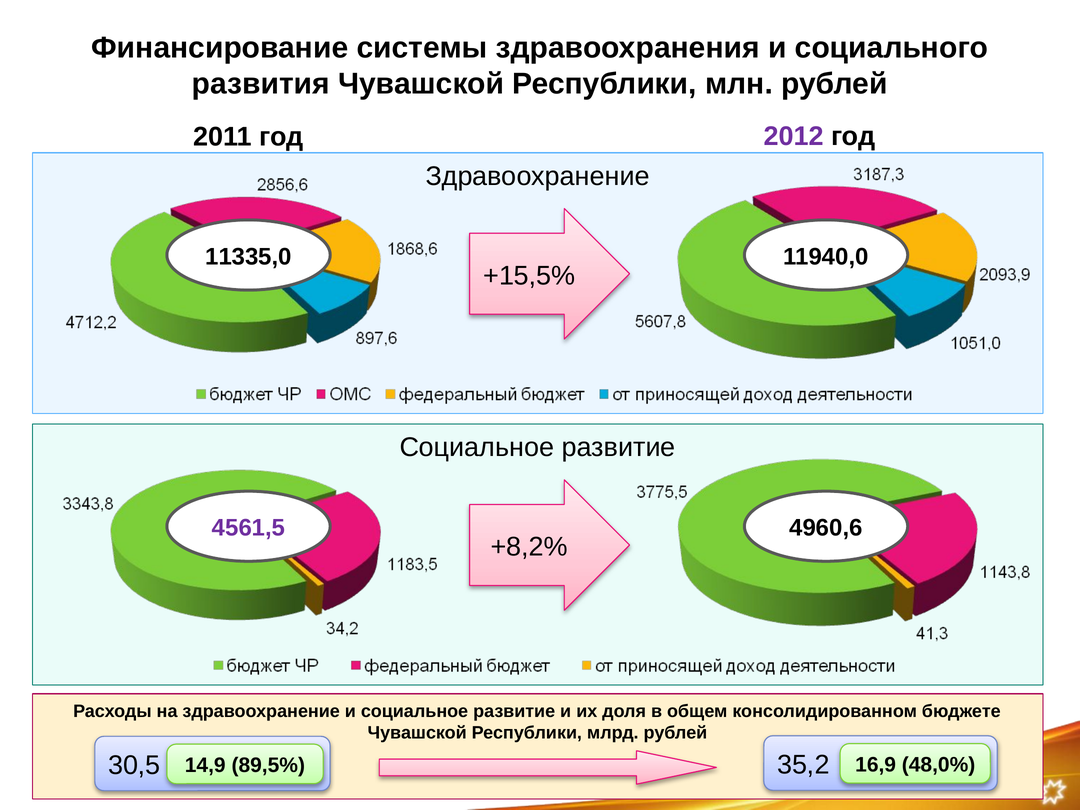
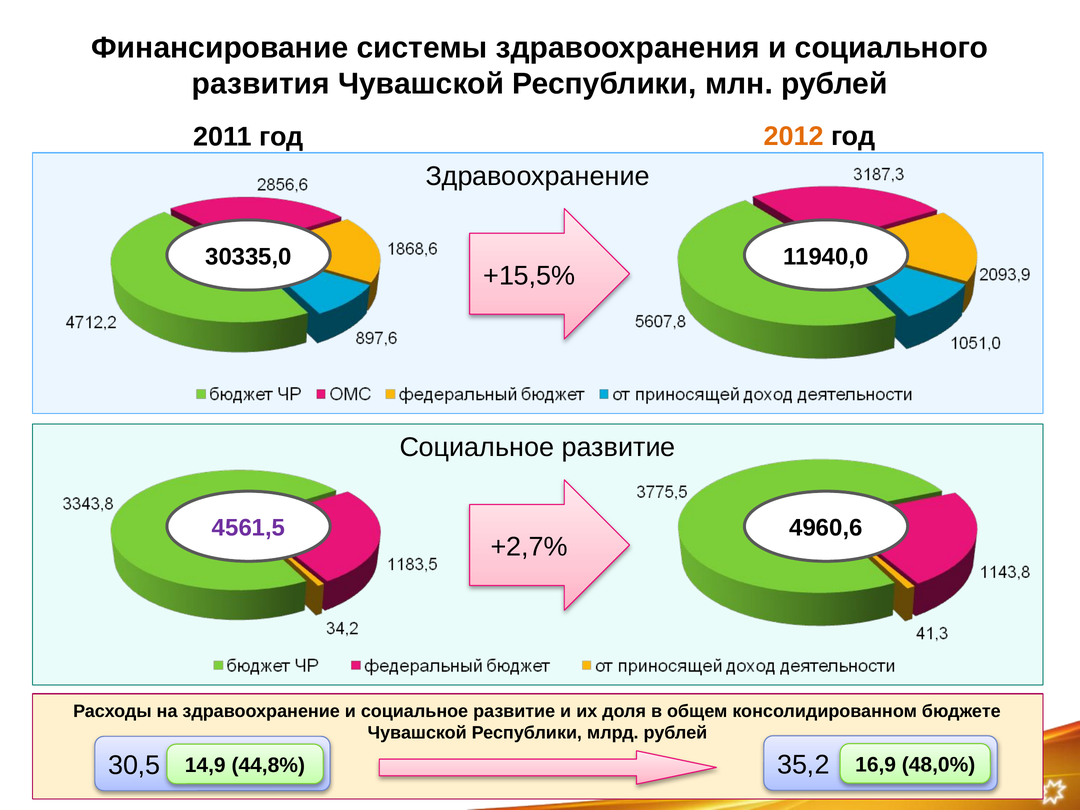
2012 colour: purple -> orange (794, 136)
11335,0: 11335,0 -> 30335,0 (248, 257)
+8,2%: +8,2% -> +2,7% (529, 547)
89,5%: 89,5% -> 44,8% (268, 765)
